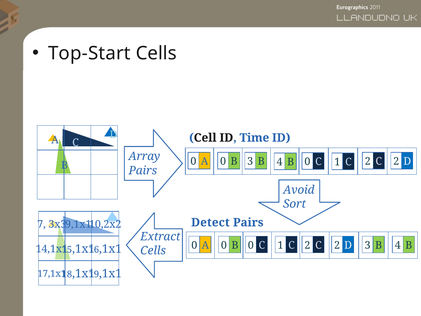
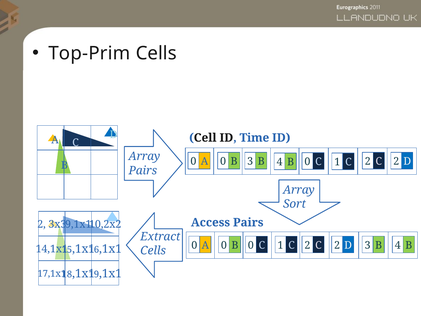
Top-Start: Top-Start -> Top-Prim (89, 53)
Avoid: Avoid -> Array (299, 190)
Detect: Detect -> Access (210, 222)
7: 7 -> 2 (42, 224)
